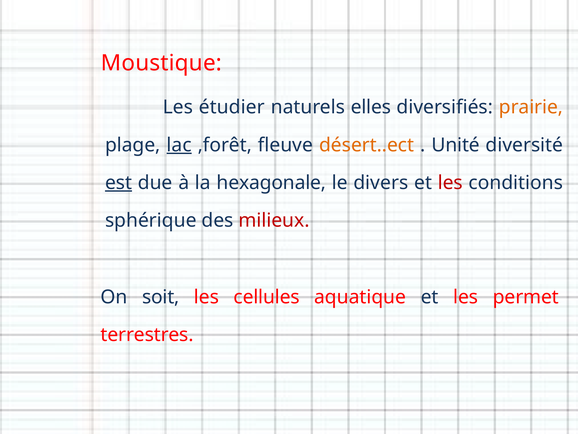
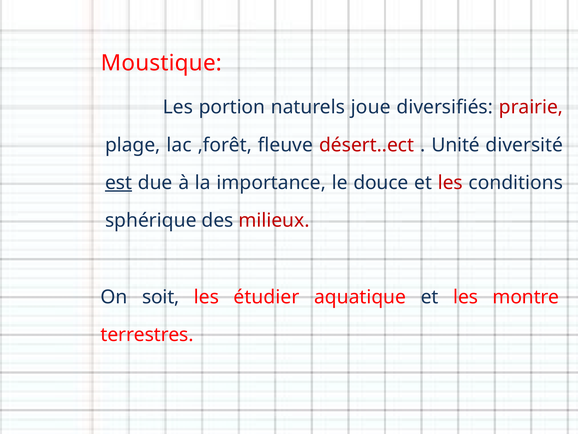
étudier: étudier -> portion (232, 107)
elles: elles -> joue (371, 107)
prairie colour: orange -> red (531, 107)
lac underline: present -> none (179, 145)
désert..ect colour: orange -> red (367, 145)
hexagonale: hexagonale -> importance (271, 183)
divers: divers -> douce (381, 183)
cellules: cellules -> étudier (267, 297)
permet: permet -> montre (526, 297)
